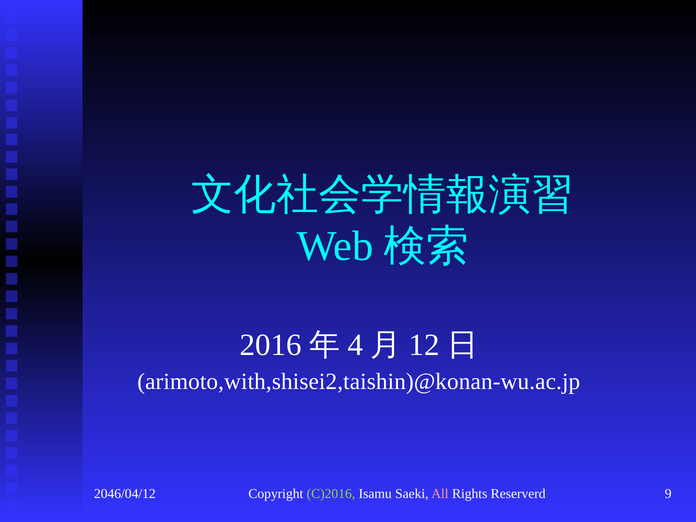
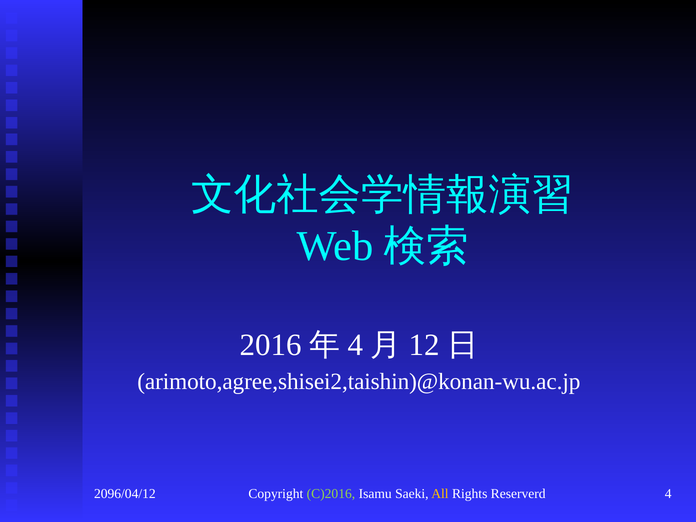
arimoto,with,shisei2,taishin)@konan-wu.ac.jp: arimoto,with,shisei2,taishin)@konan-wu.ac.jp -> arimoto,agree,shisei2,taishin)@konan-wu.ac.jp (359, 382)
2046/04/12: 2046/04/12 -> 2096/04/12 (125, 494)
All colour: pink -> yellow (440, 494)
Reserverd 9: 9 -> 4 (668, 494)
